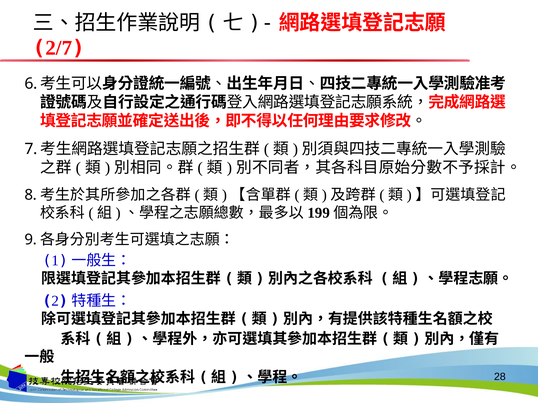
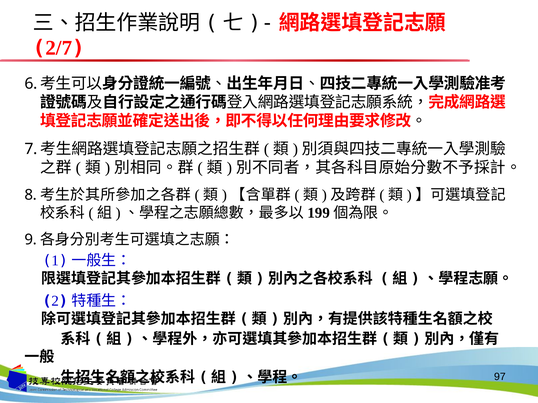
28: 28 -> 97 (500, 377)
